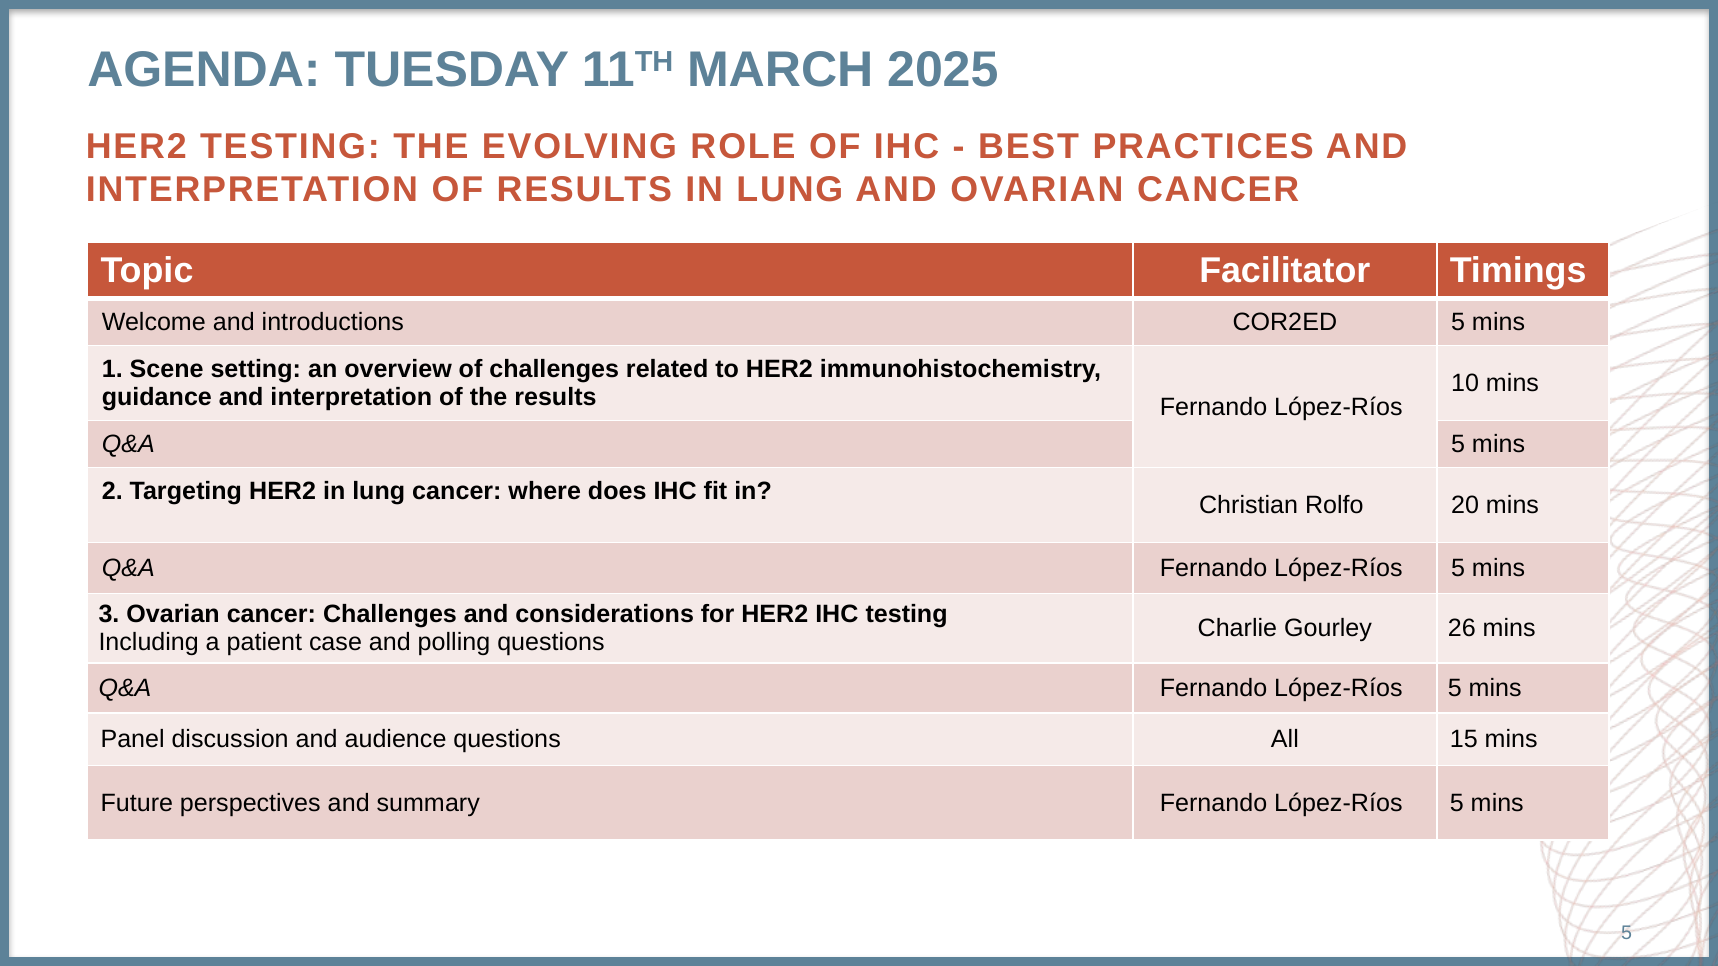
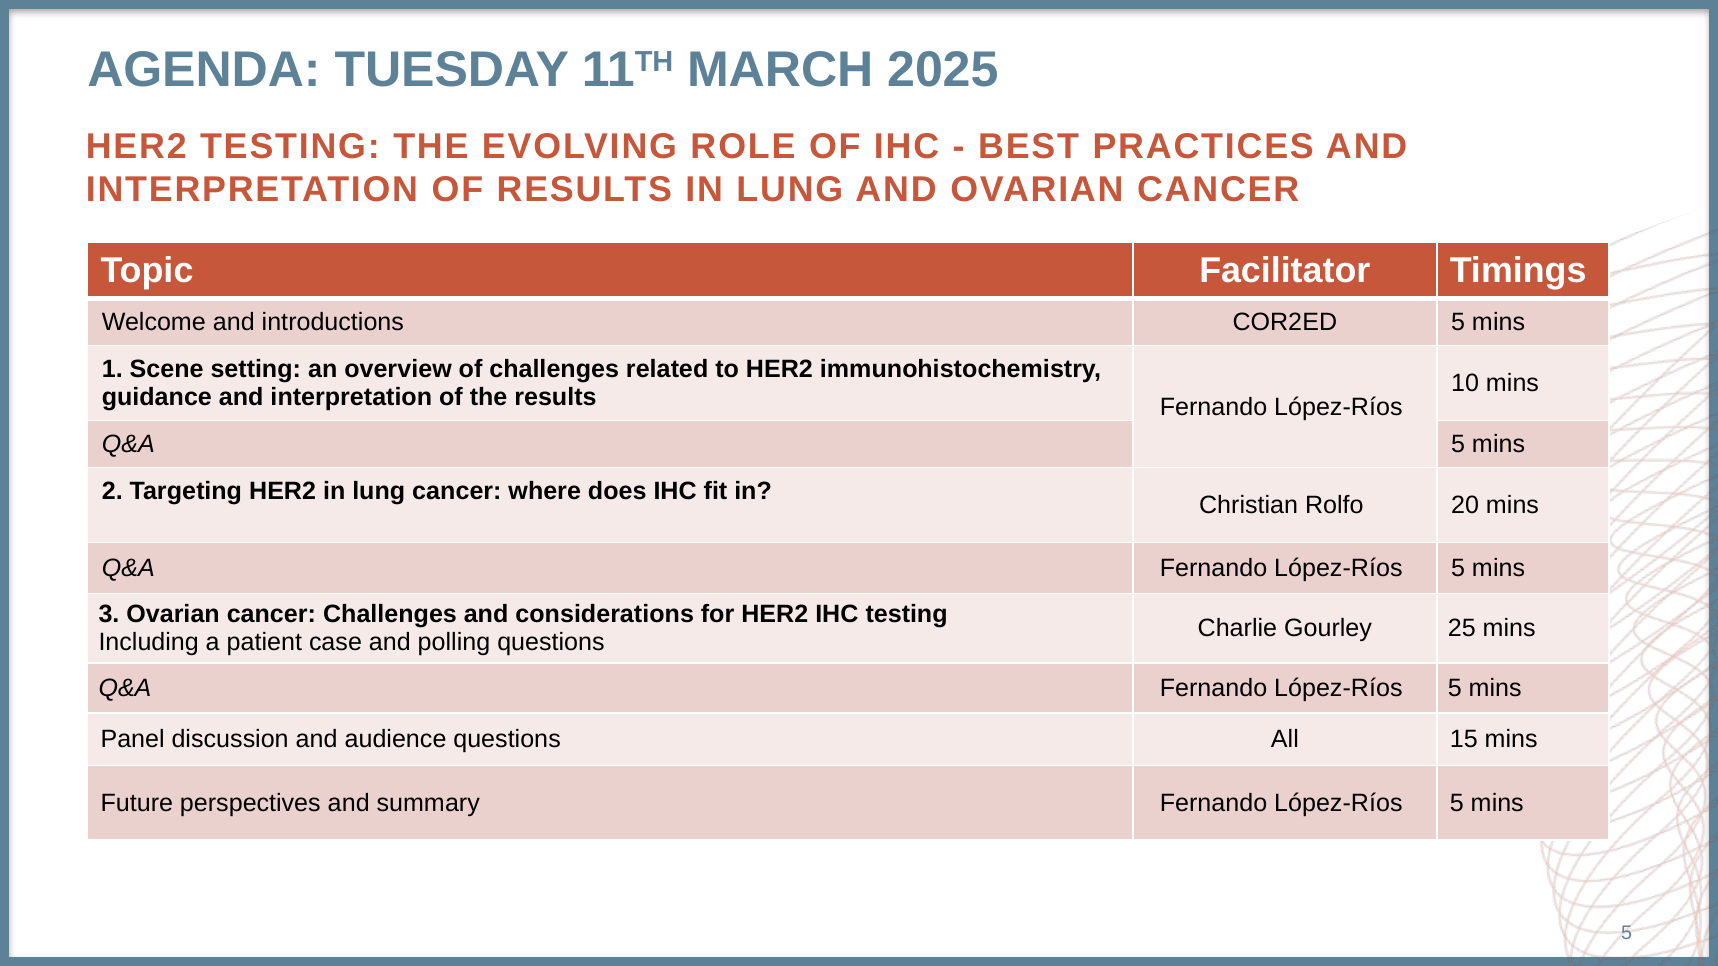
26: 26 -> 25 (1462, 629)
